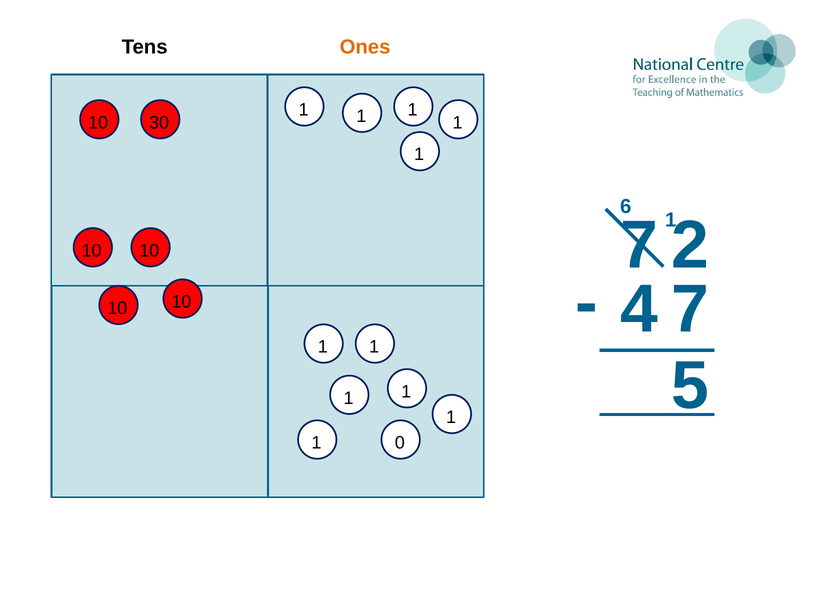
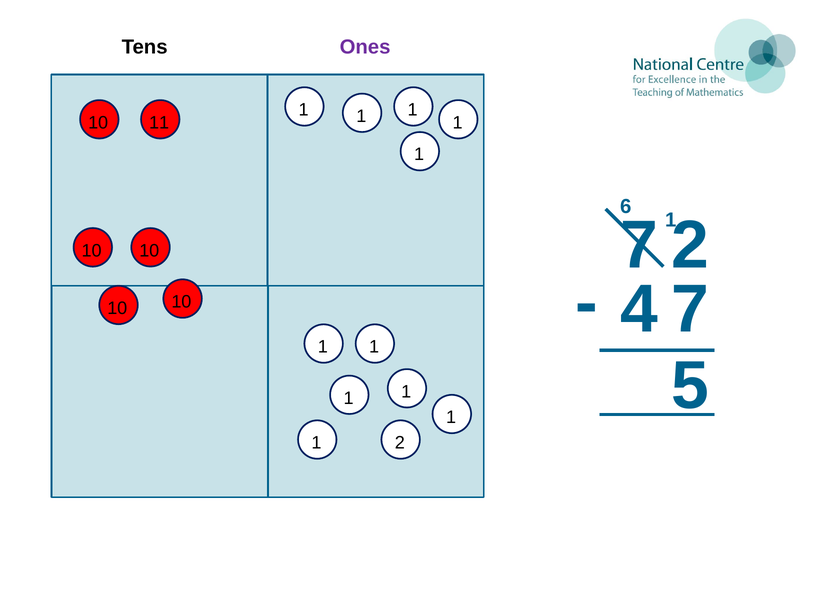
Ones colour: orange -> purple (365, 47)
30: 30 -> 11 (159, 123)
0: 0 -> 2 (400, 443)
